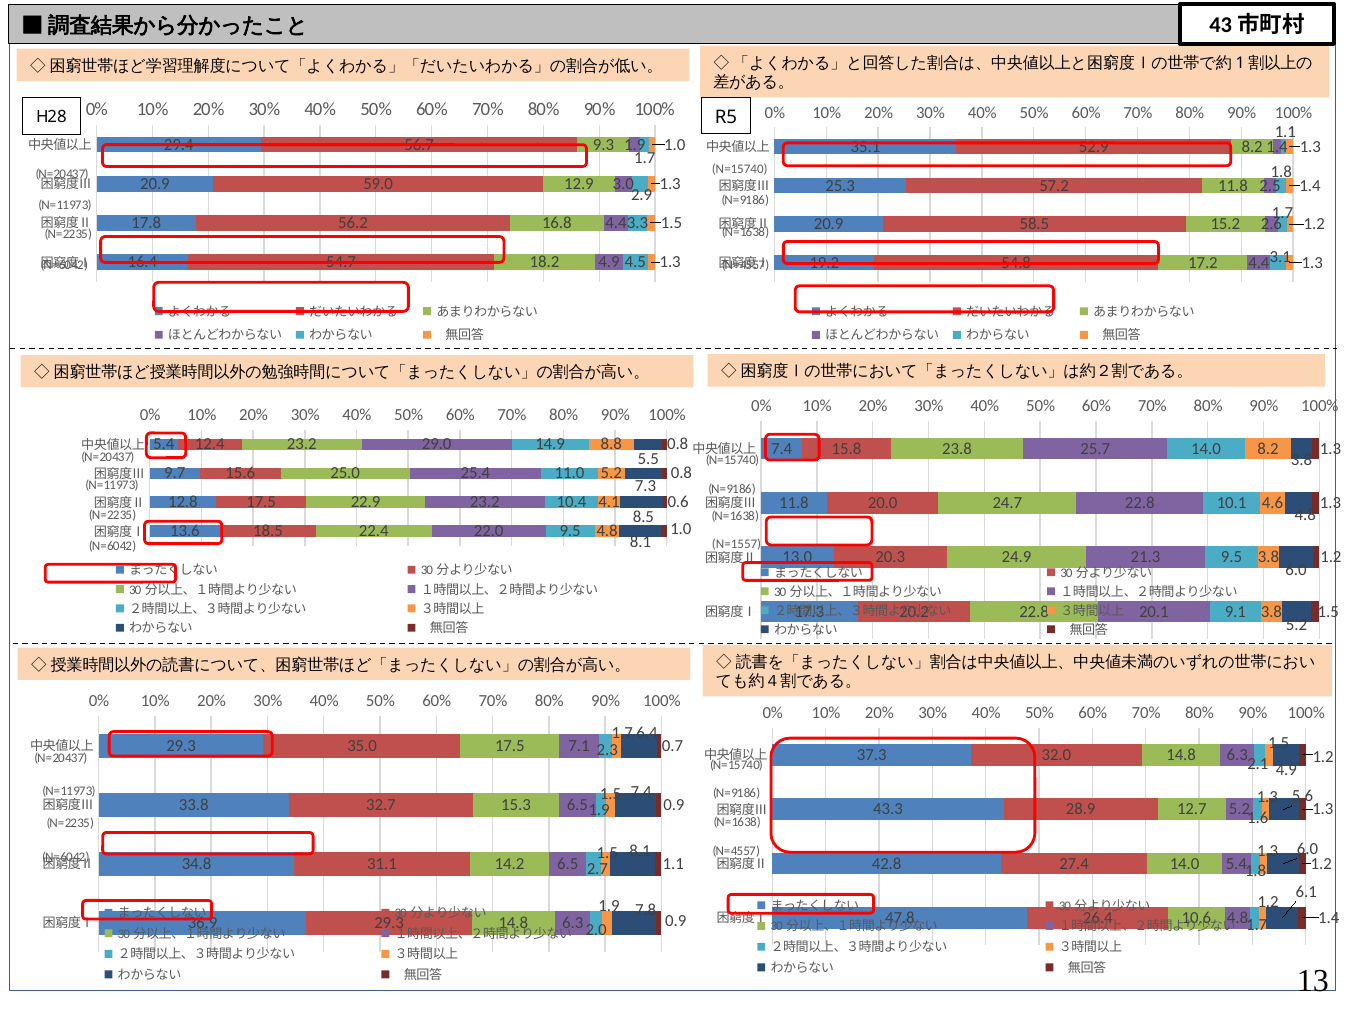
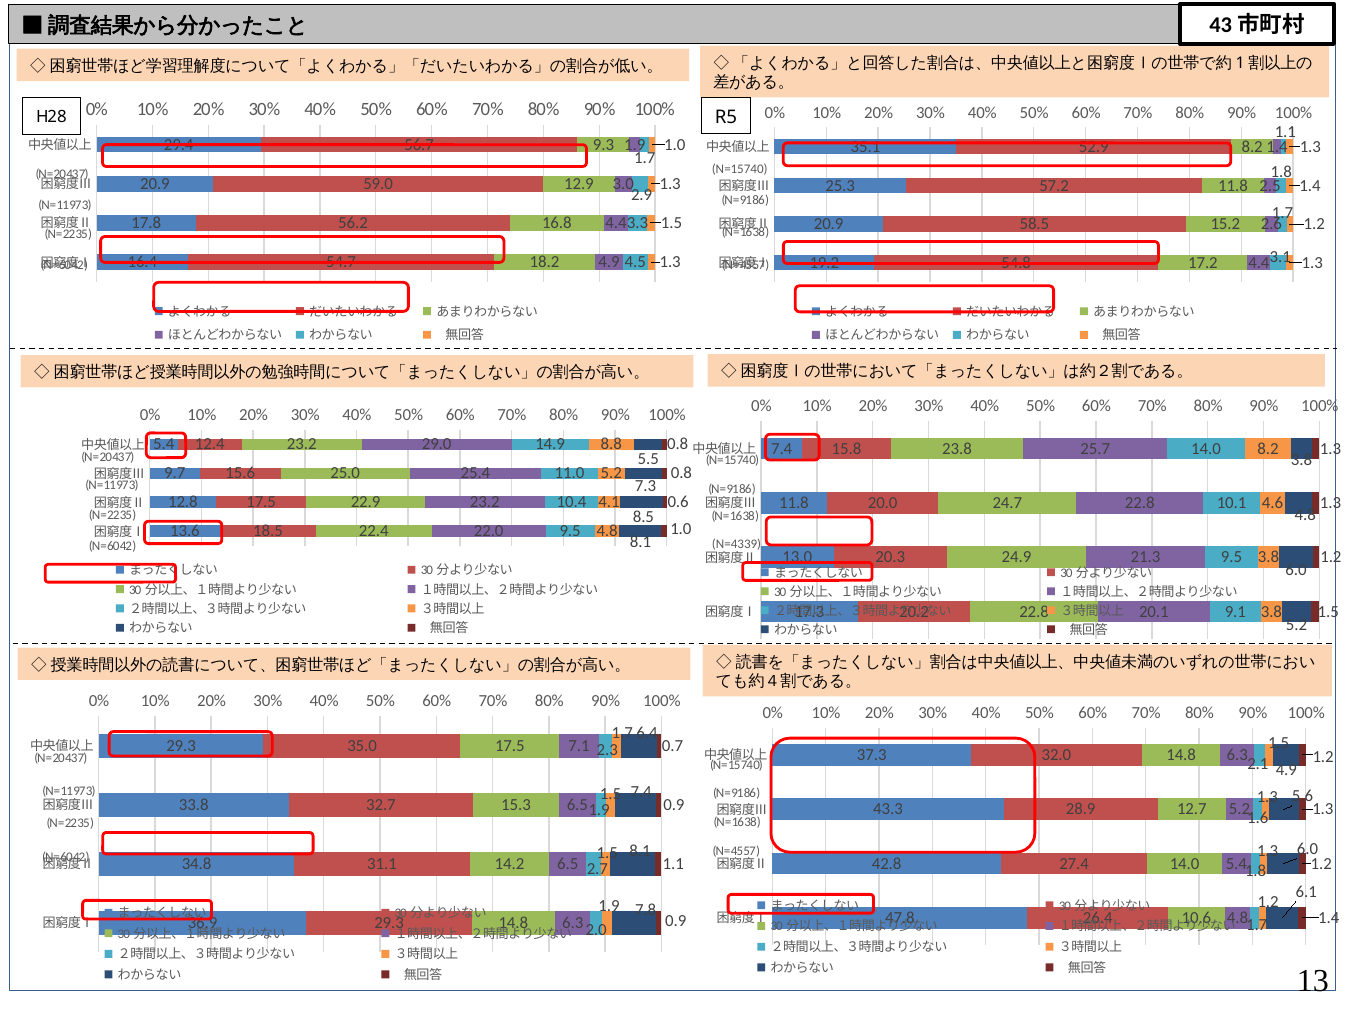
N=1557: N=1557 -> N=4339 (737, 544)
